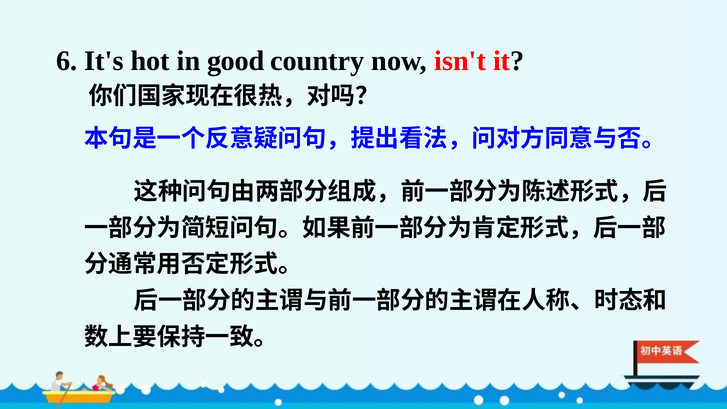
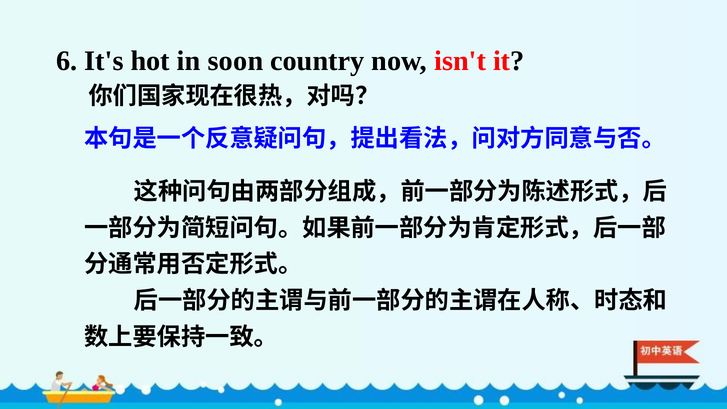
good: good -> soon (235, 61)
